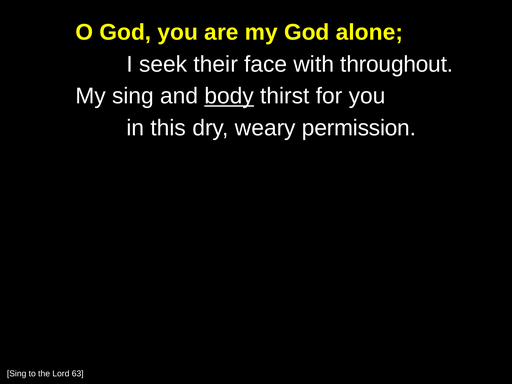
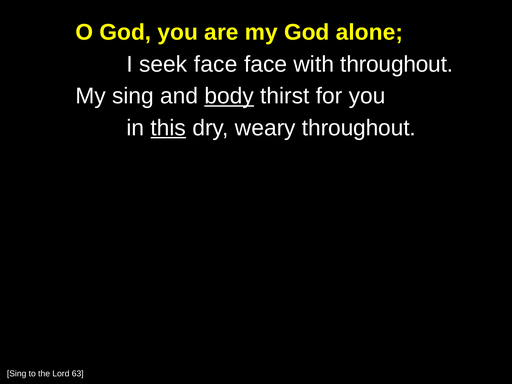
seek their: their -> face (216, 64)
this underline: none -> present (168, 128)
weary permission: permission -> throughout (359, 128)
